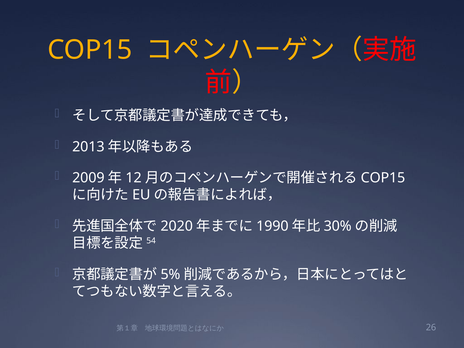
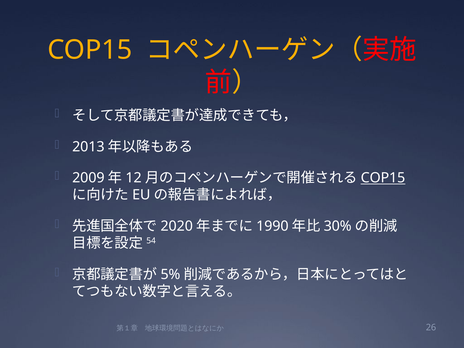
COP15 underline: none -> present (383, 178)
